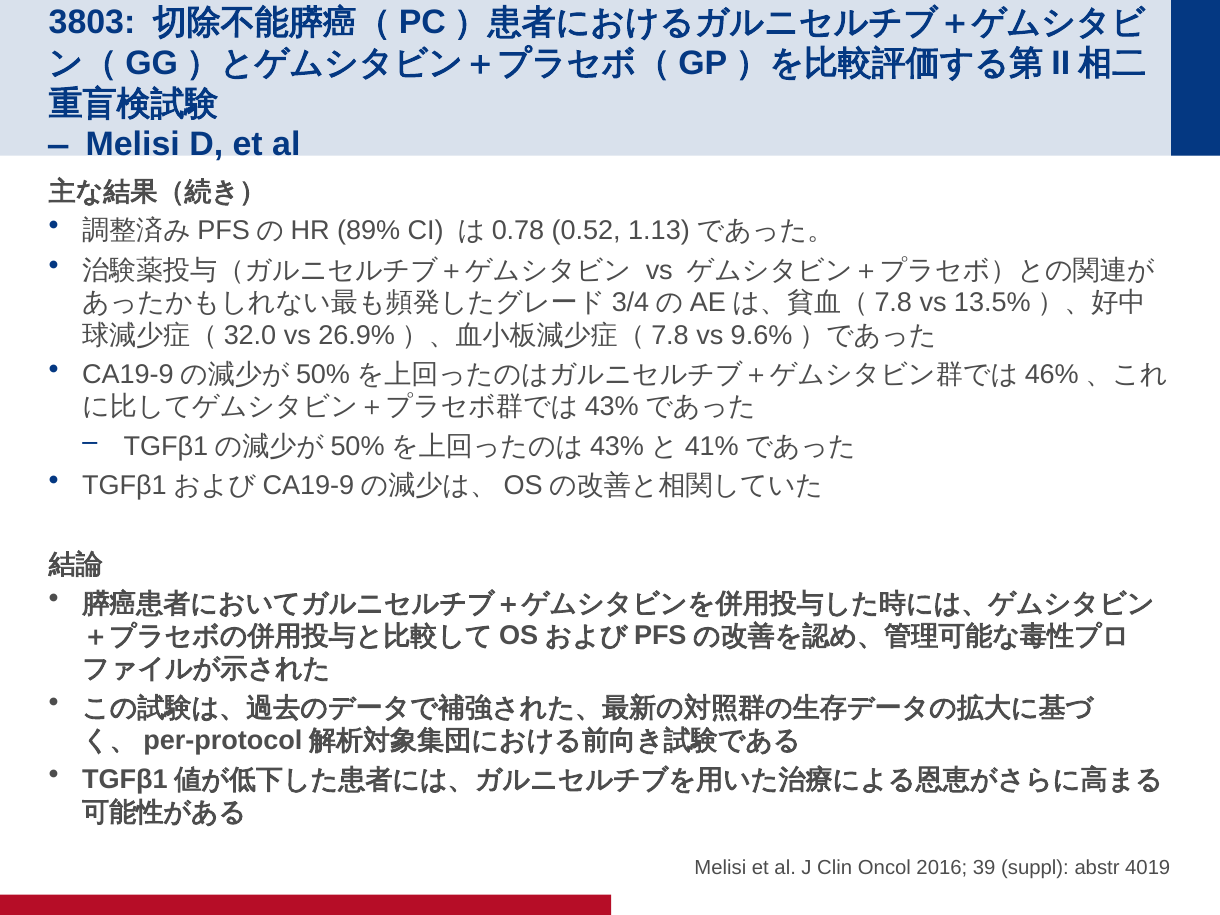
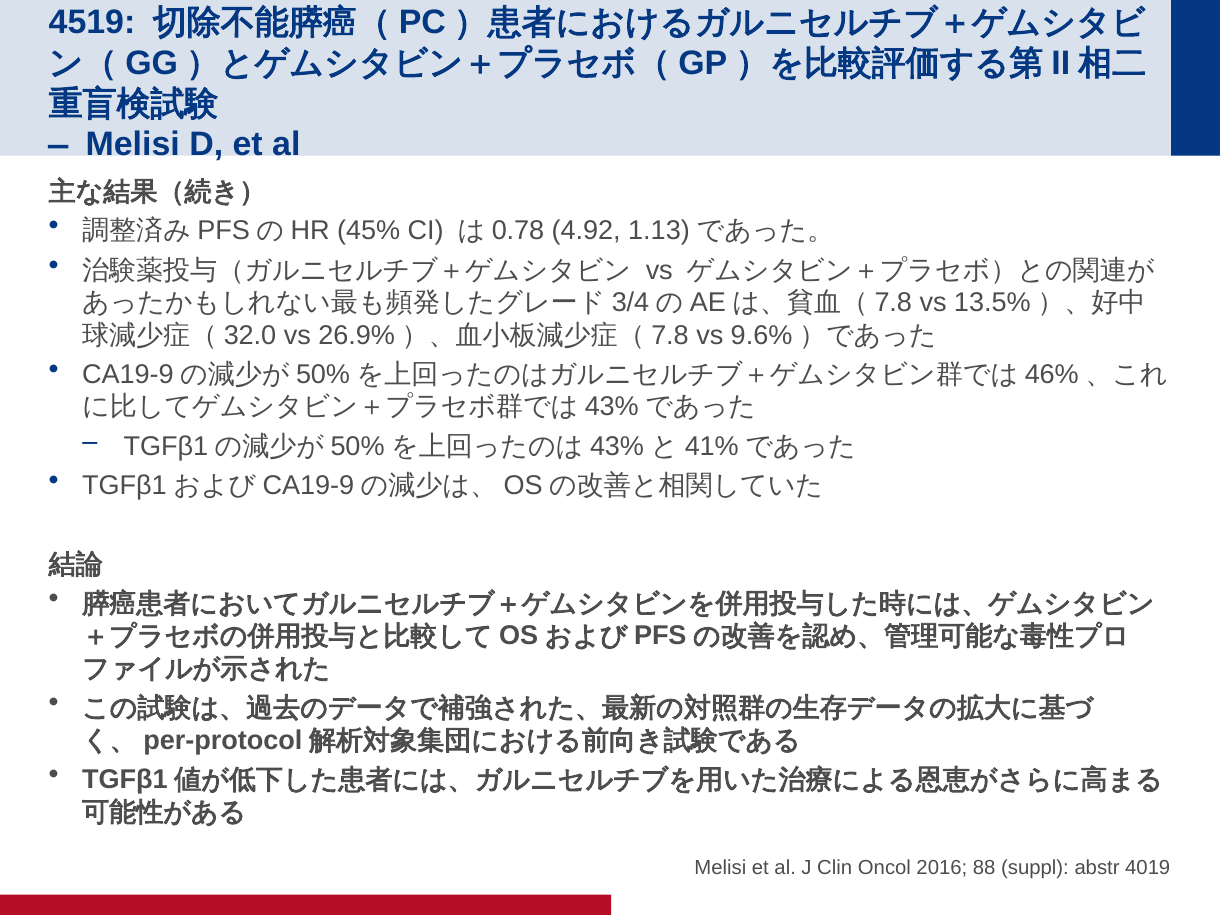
3803: 3803 -> 4519 (92, 22)
89%: 89% -> 45% (369, 231)
0.52: 0.52 -> 4.92 (586, 231)
39: 39 -> 88 (984, 868)
